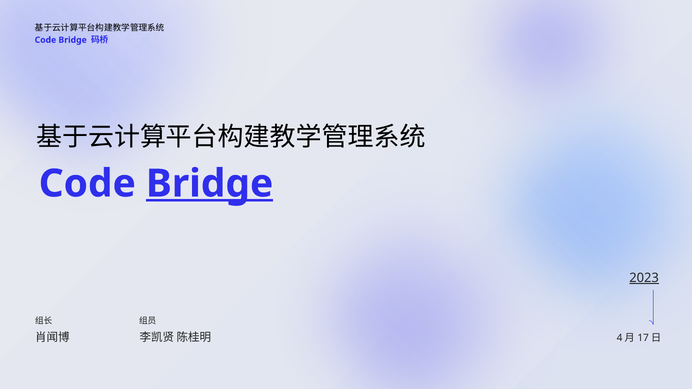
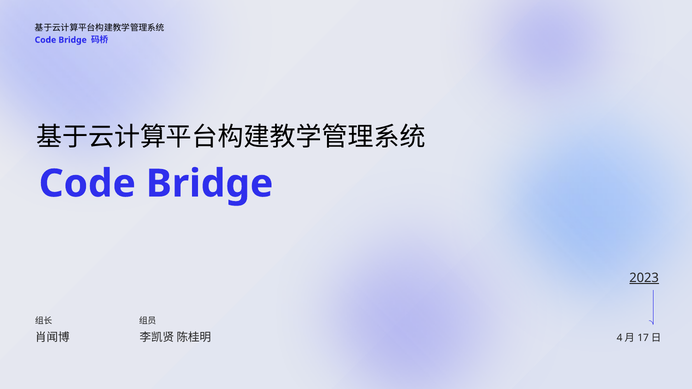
Bridge underline: present -> none (210, 184)
